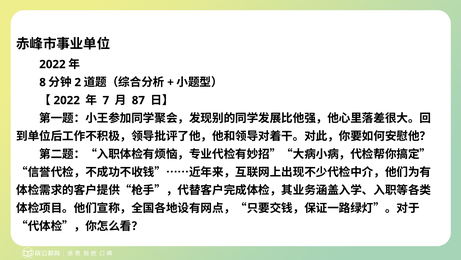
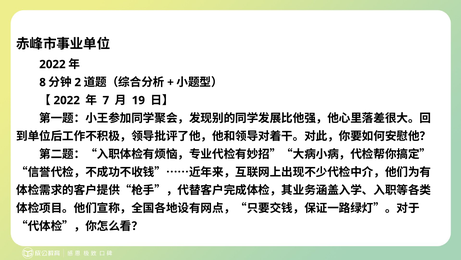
87: 87 -> 19 (138, 100)
